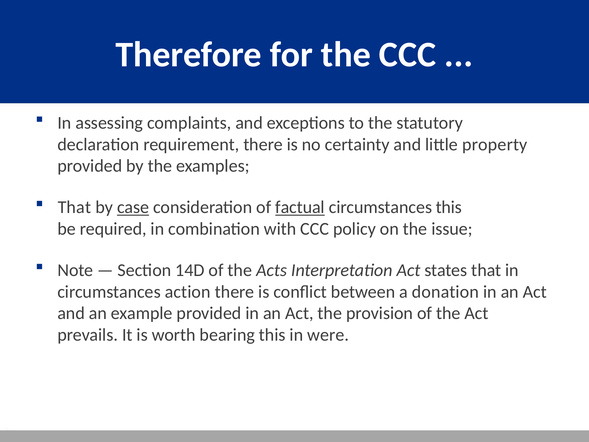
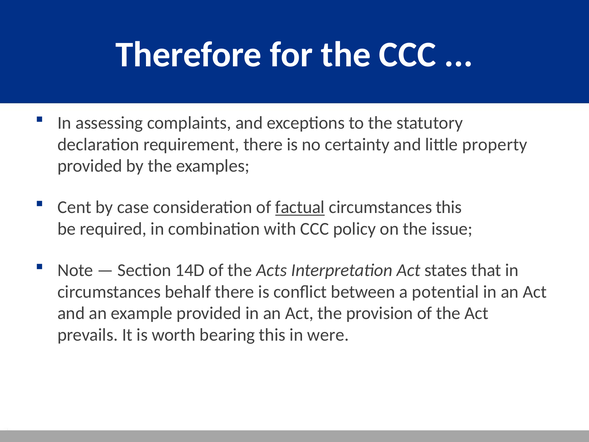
That: That -> Cent (74, 207)
case underline: present -> none (133, 207)
action: action -> behalf (188, 292)
donation: donation -> potential (445, 292)
